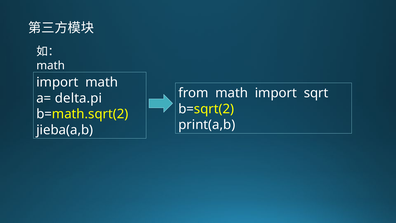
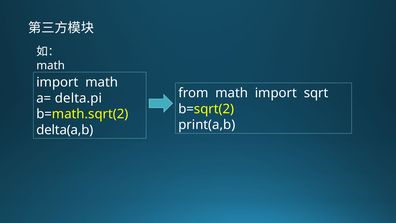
jieba(a,b: jieba(a,b -> delta(a,b (65, 130)
